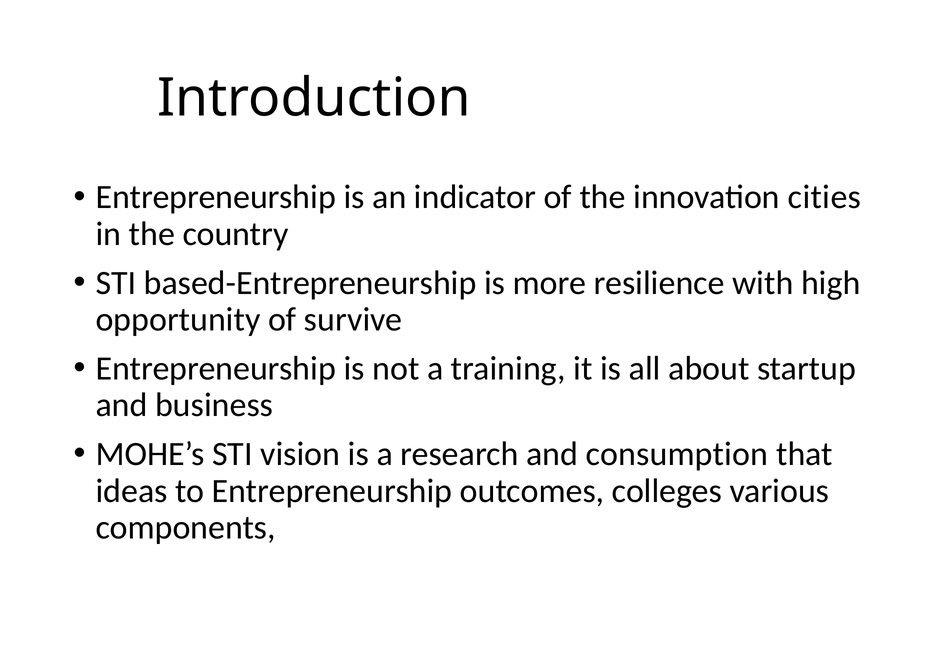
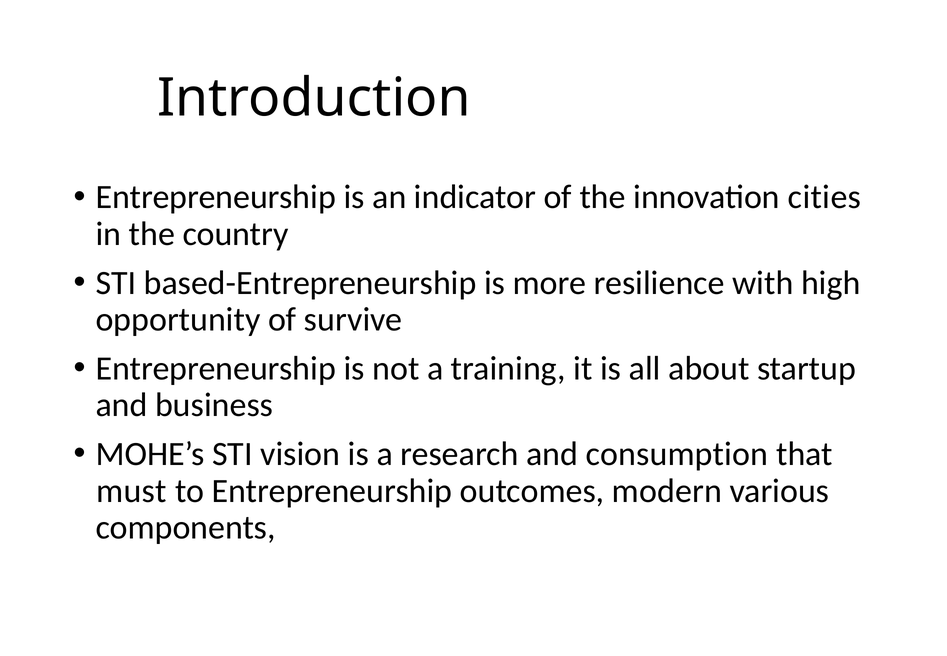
ideas: ideas -> must (132, 491)
colleges: colleges -> modern (667, 491)
